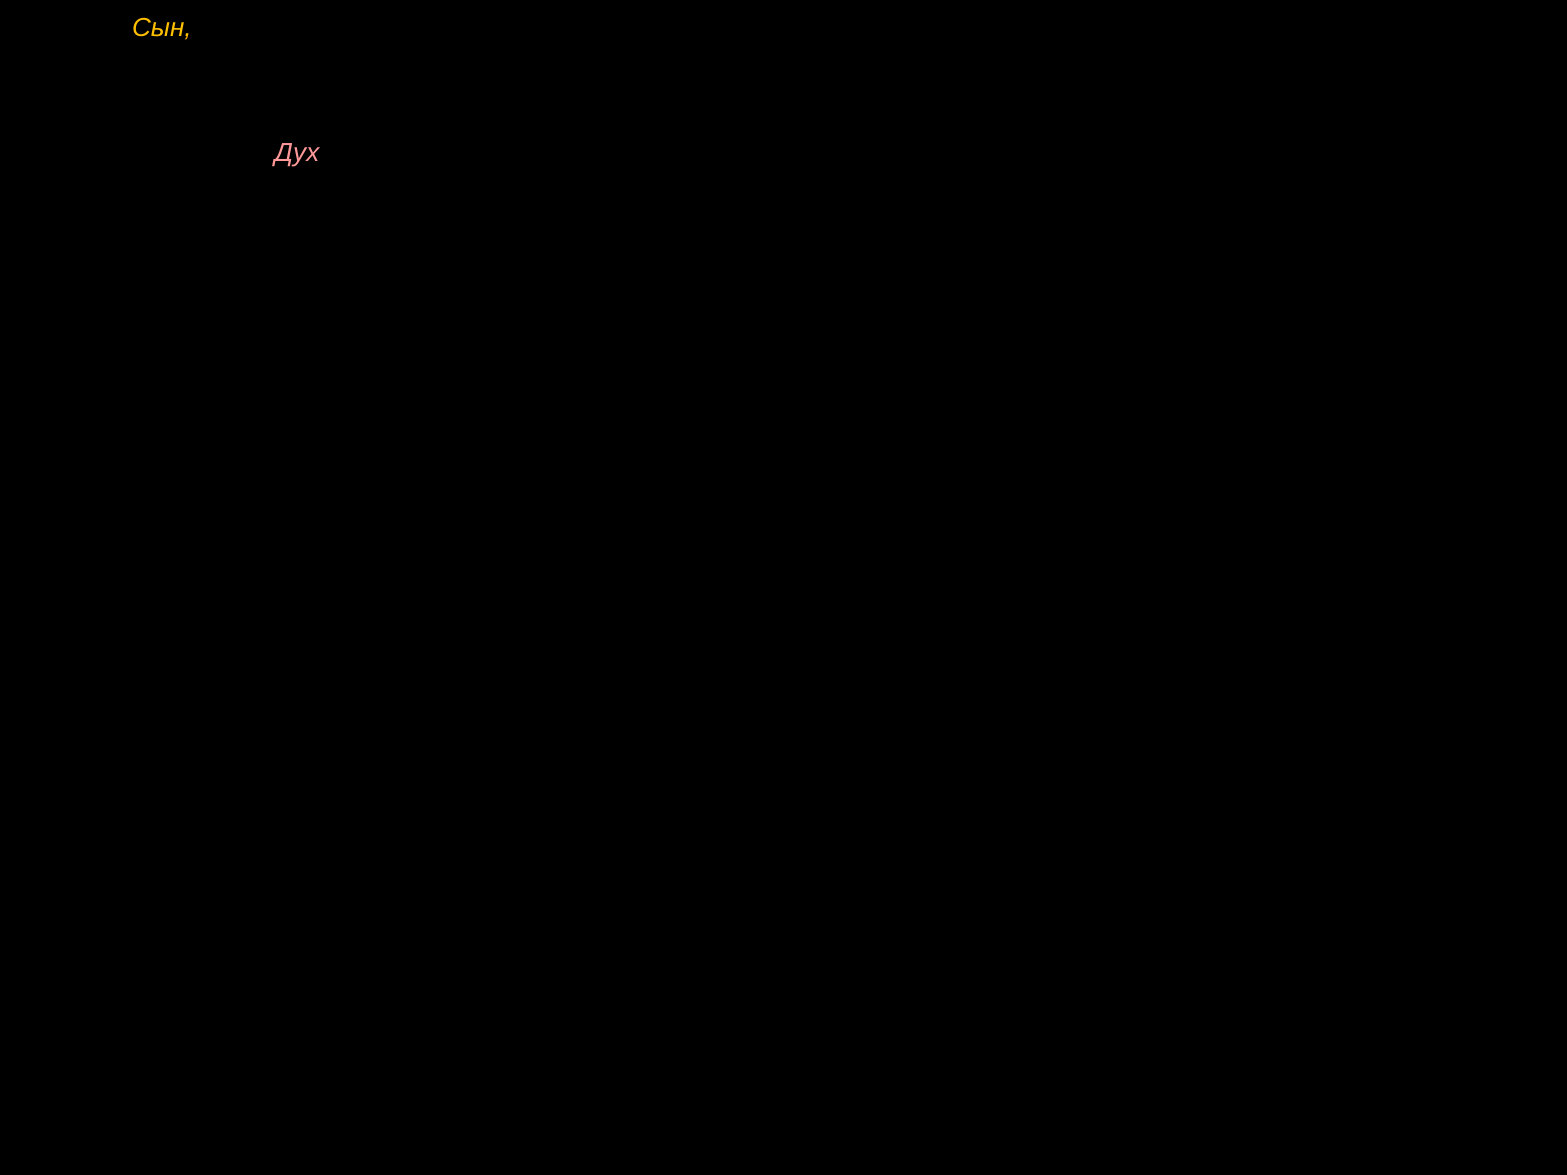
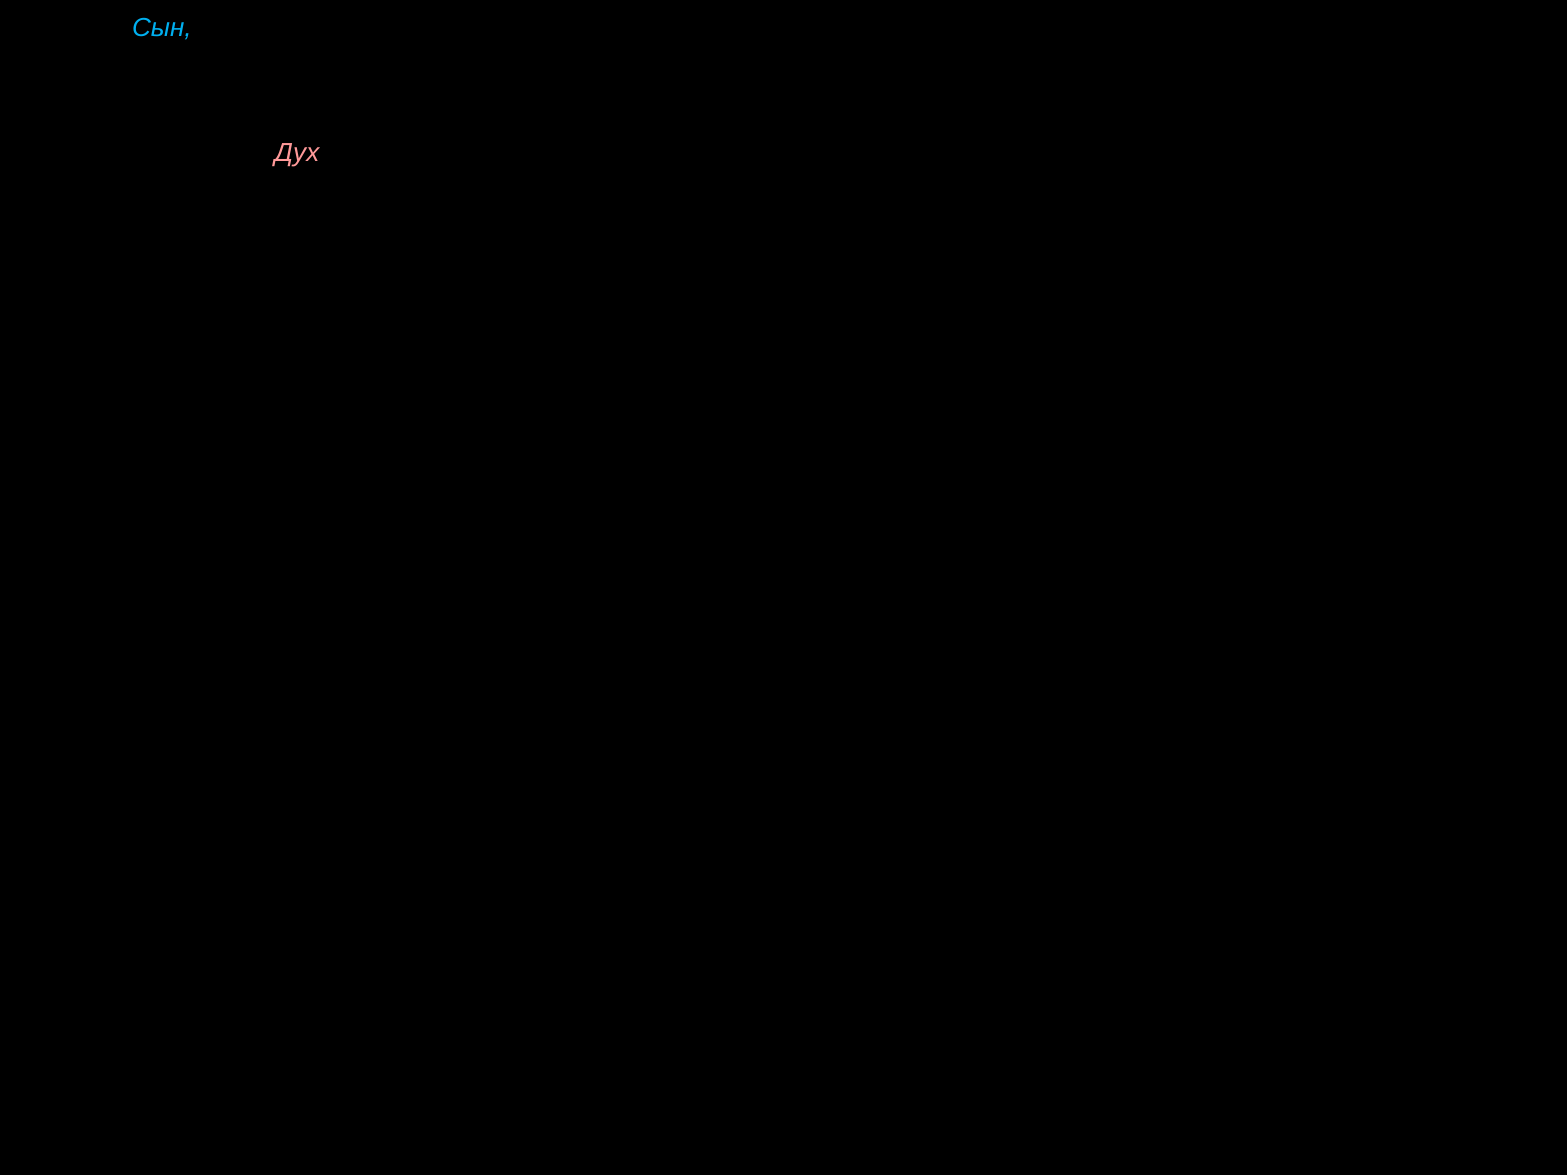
Сын colour: yellow -> light blue (162, 27)
